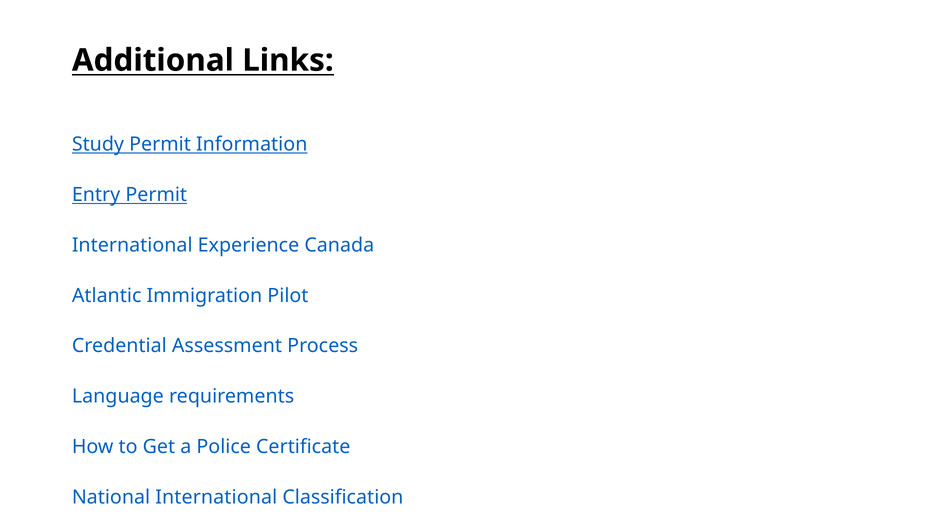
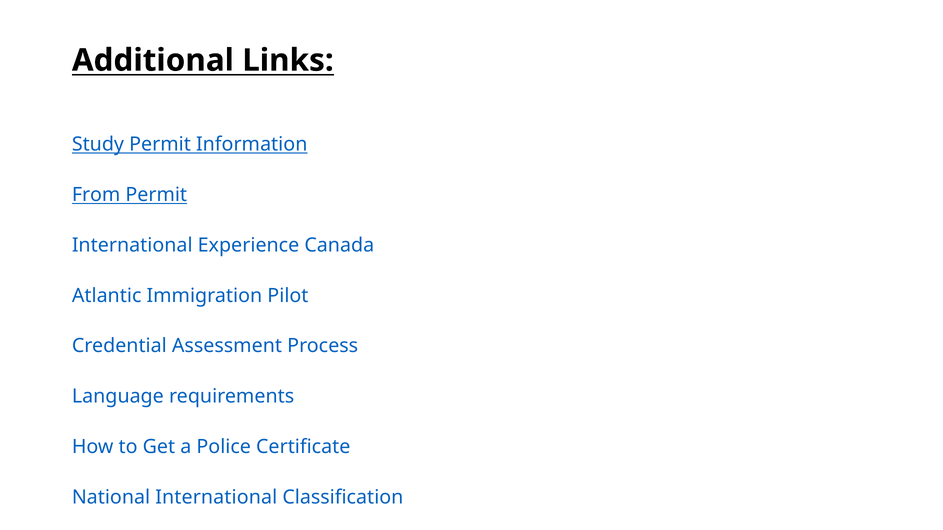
Entry: Entry -> From (96, 195)
